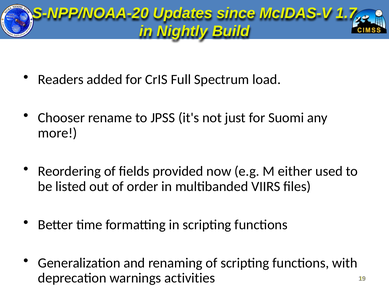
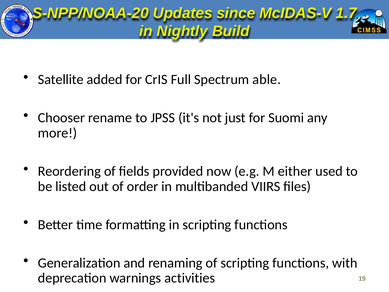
Readers: Readers -> Satellite (61, 79)
load: load -> able (267, 79)
